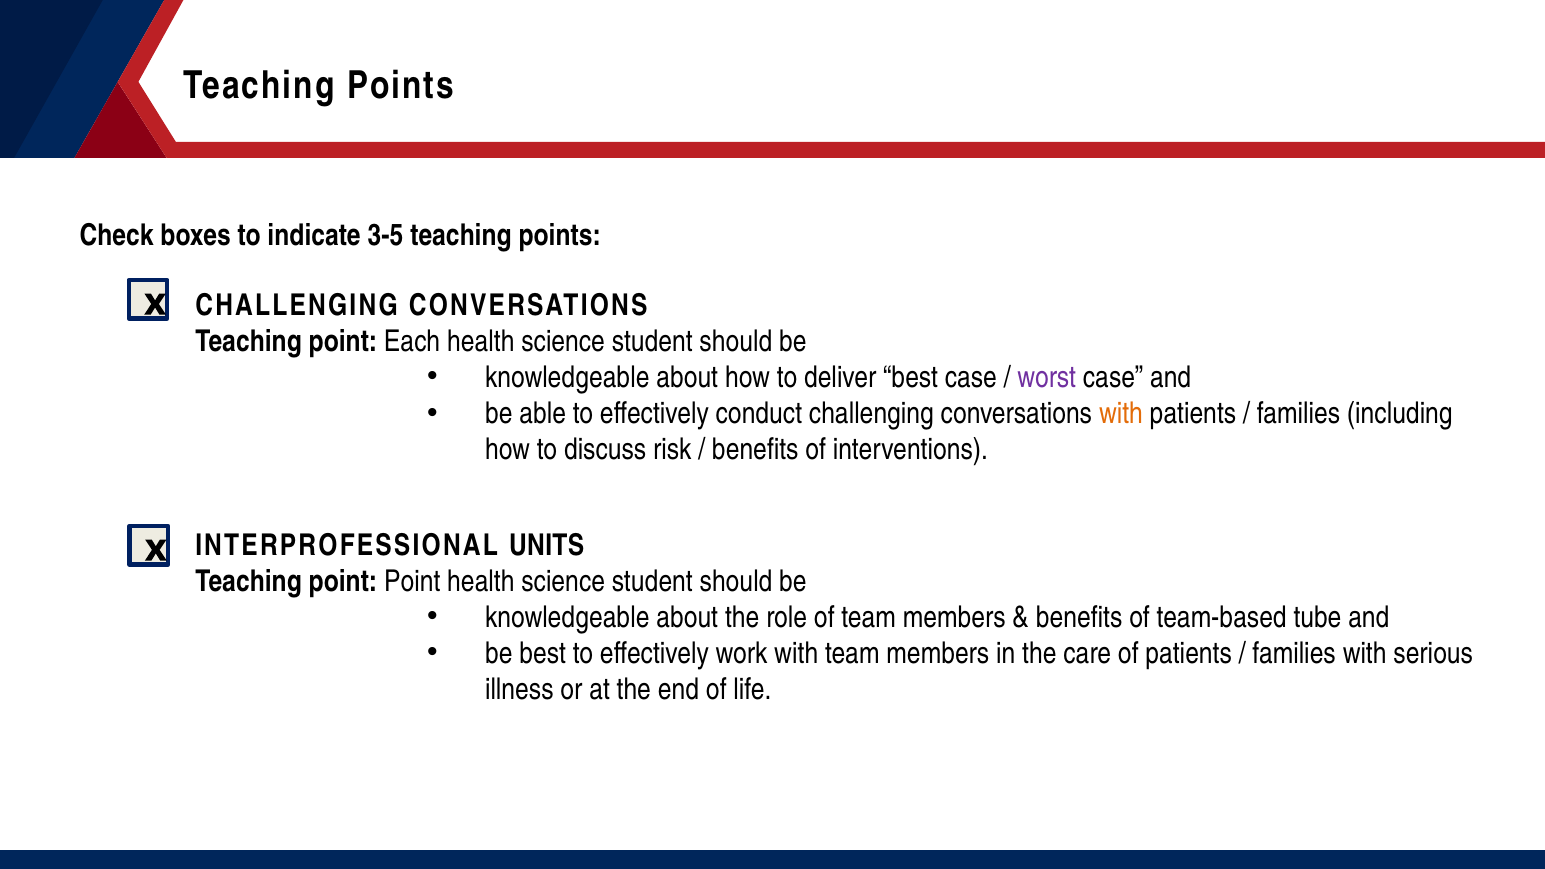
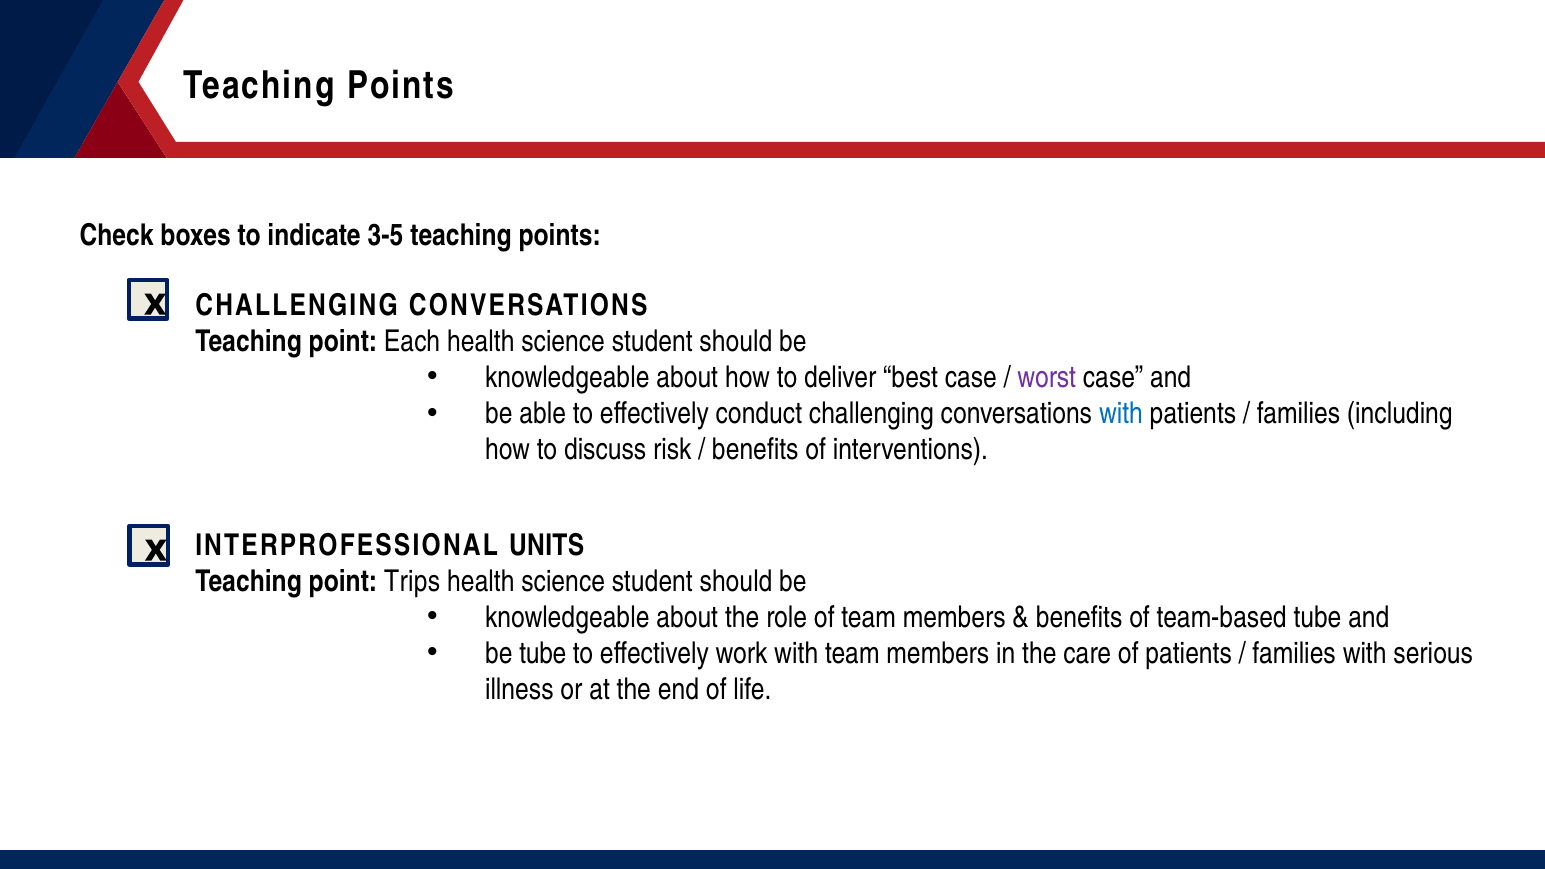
with colour: orange -> blue (1121, 414)
point Point: Point -> Trips (412, 581)
be best: best -> tube (543, 654)
